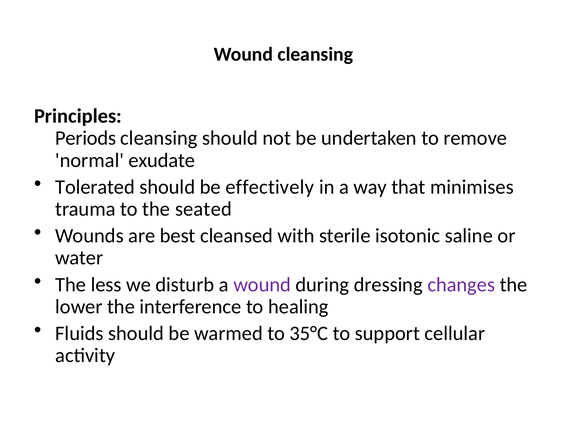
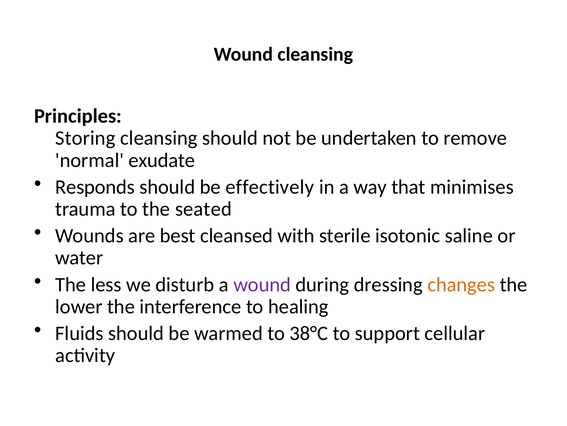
Periods: Periods -> Storing (85, 138)
Tolerated: Tolerated -> Responds (95, 187)
changes colour: purple -> orange (461, 284)
35°C: 35°C -> 38°C (309, 333)
